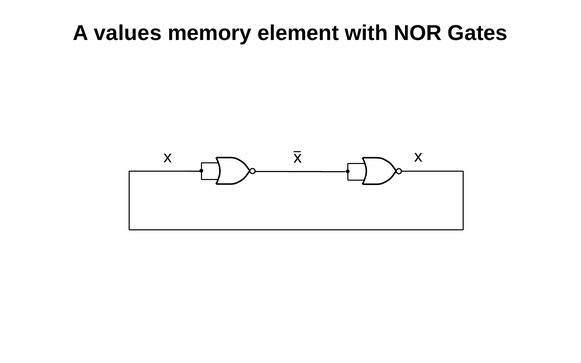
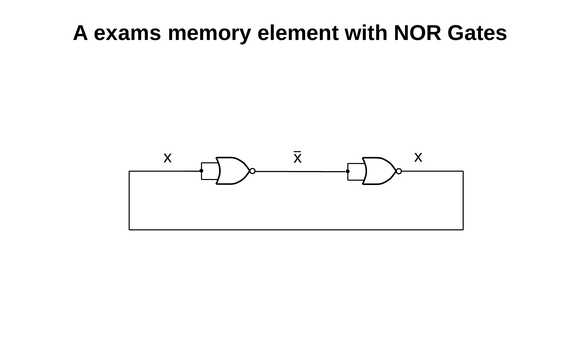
values: values -> exams (128, 33)
